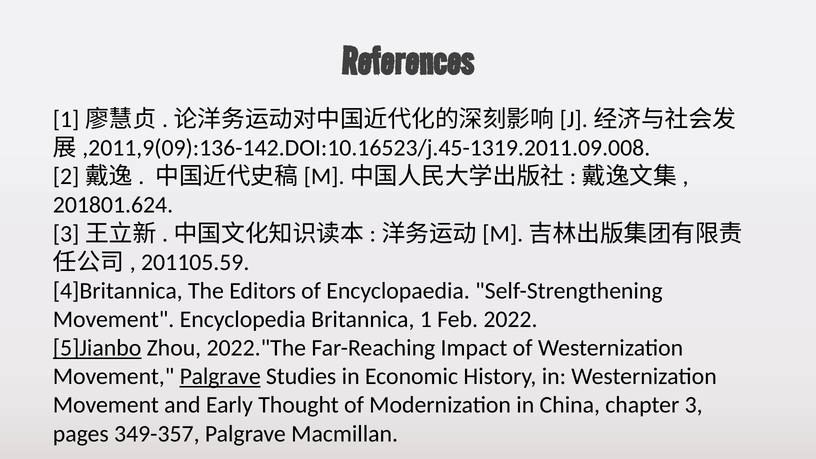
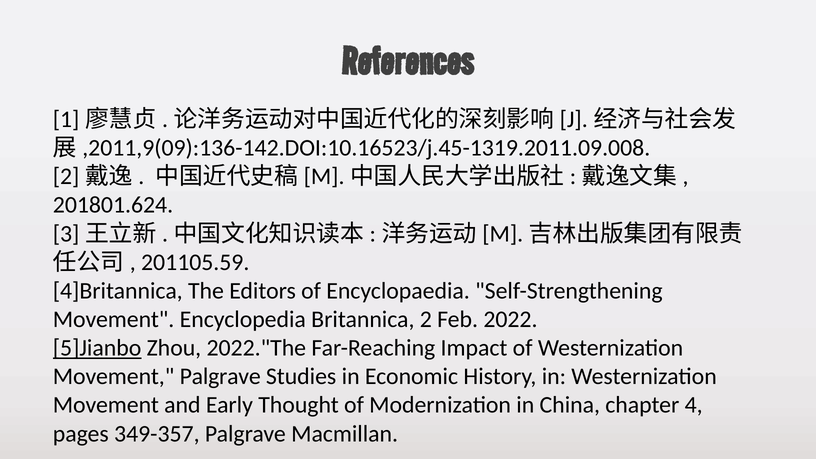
1: 1 -> 2 (426, 319)
Palgrave underline: present -> none (220, 377)
3: 3 -> 4 (694, 405)
